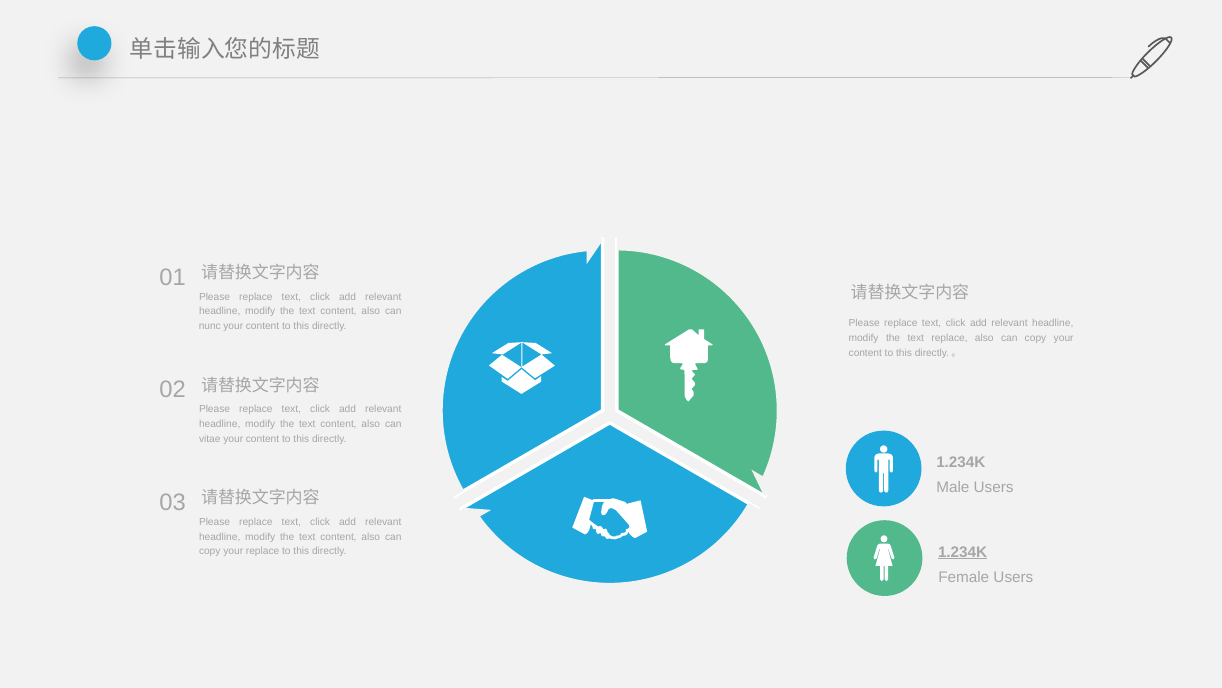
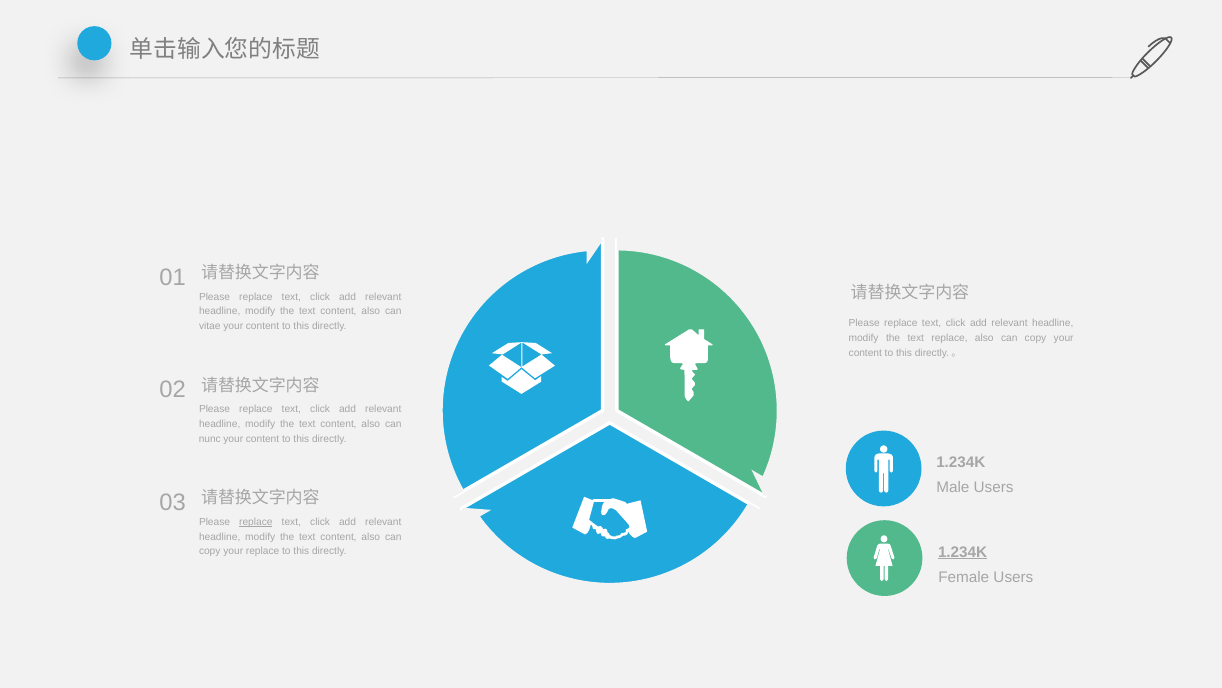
nunc: nunc -> vitae (210, 326)
vitae: vitae -> nunc (210, 438)
replace underline: none -> present (256, 522)
